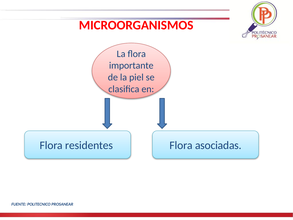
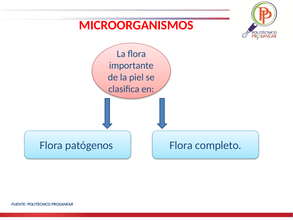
residentes: residentes -> patógenos (89, 145)
asociadas: asociadas -> completo (218, 145)
